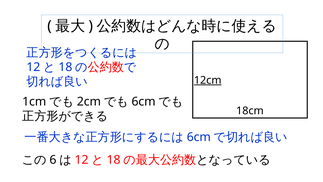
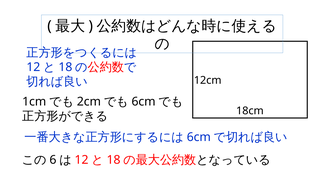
12cm underline: present -> none (208, 80)
